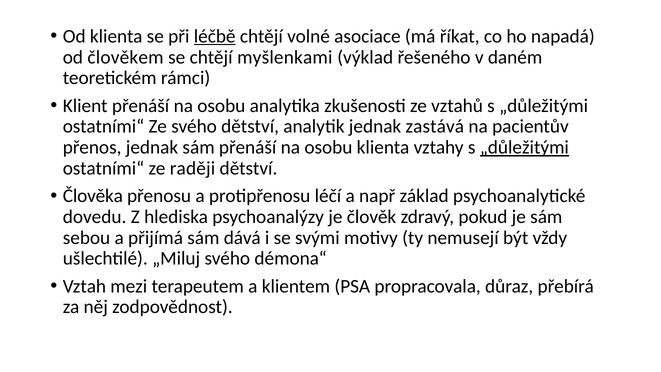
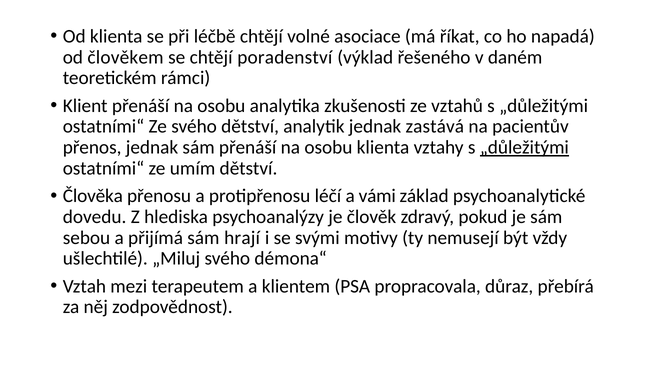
léčbě underline: present -> none (215, 36)
myšlenkami: myšlenkami -> poradenství (285, 57)
raději: raději -> umím (193, 168)
např: např -> vámi (377, 196)
dává: dává -> hrají (242, 238)
